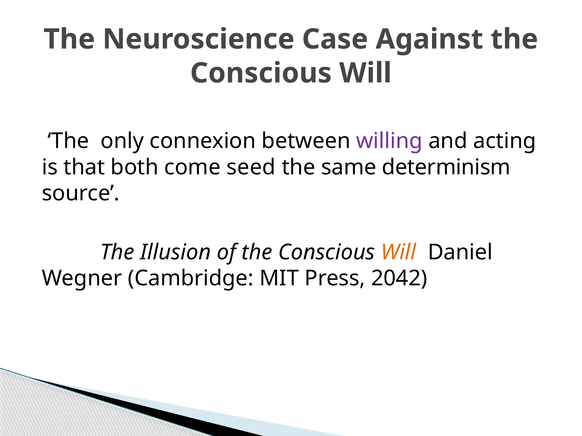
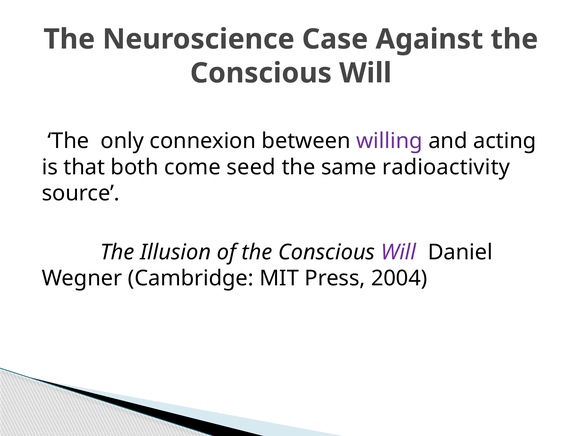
determinism: determinism -> radioactivity (446, 167)
Will colour: orange -> purple (398, 253)
2042: 2042 -> 2004 (399, 279)
